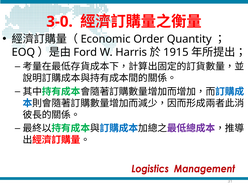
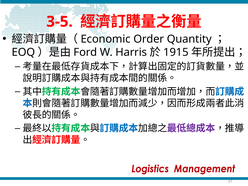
3-0: 3-0 -> 3-5 (60, 22)
